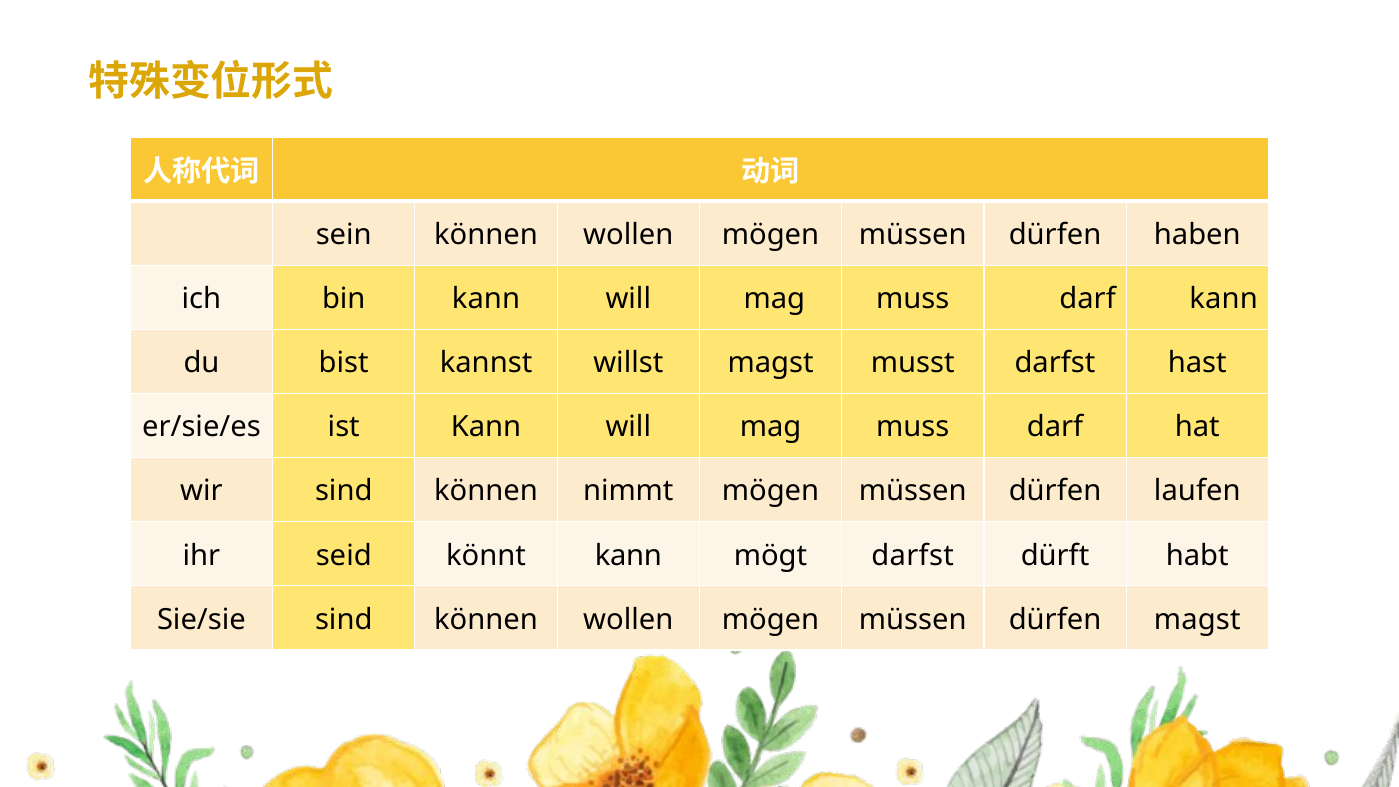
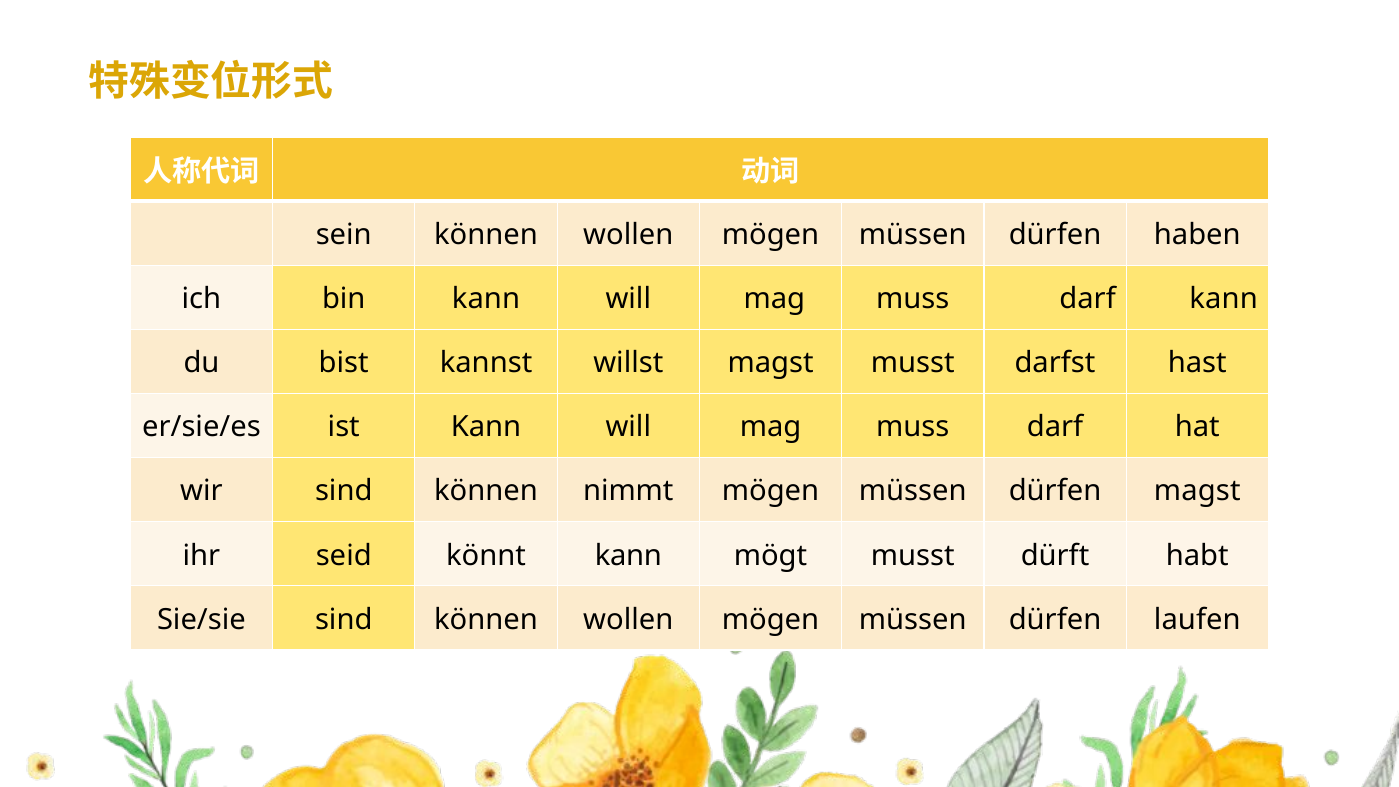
dürfen laufen: laufen -> magst (1197, 491)
mögt darfst: darfst -> musst (913, 555)
dürfen magst: magst -> laufen (1197, 620)
